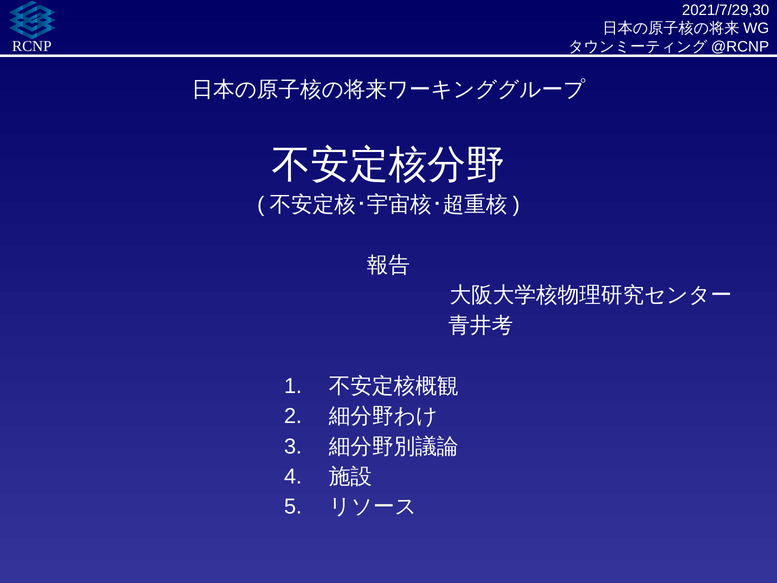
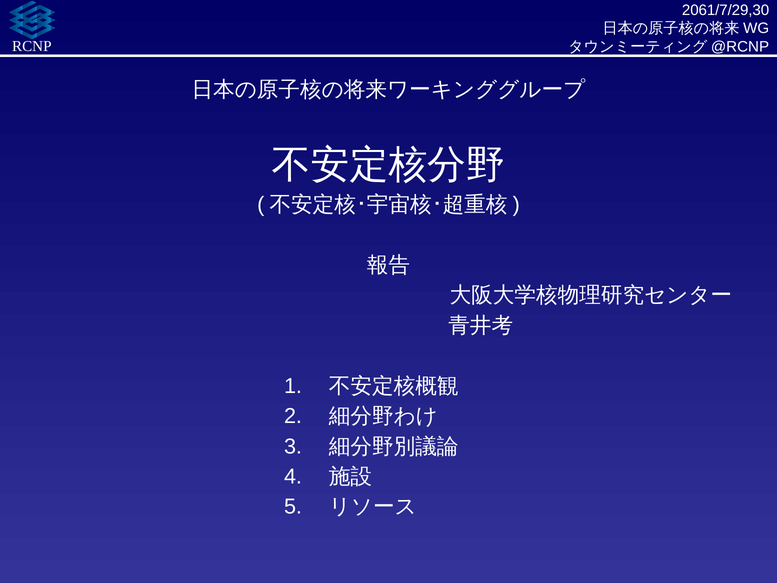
2021/7/29,30: 2021/7/29,30 -> 2061/7/29,30 (726, 10)
